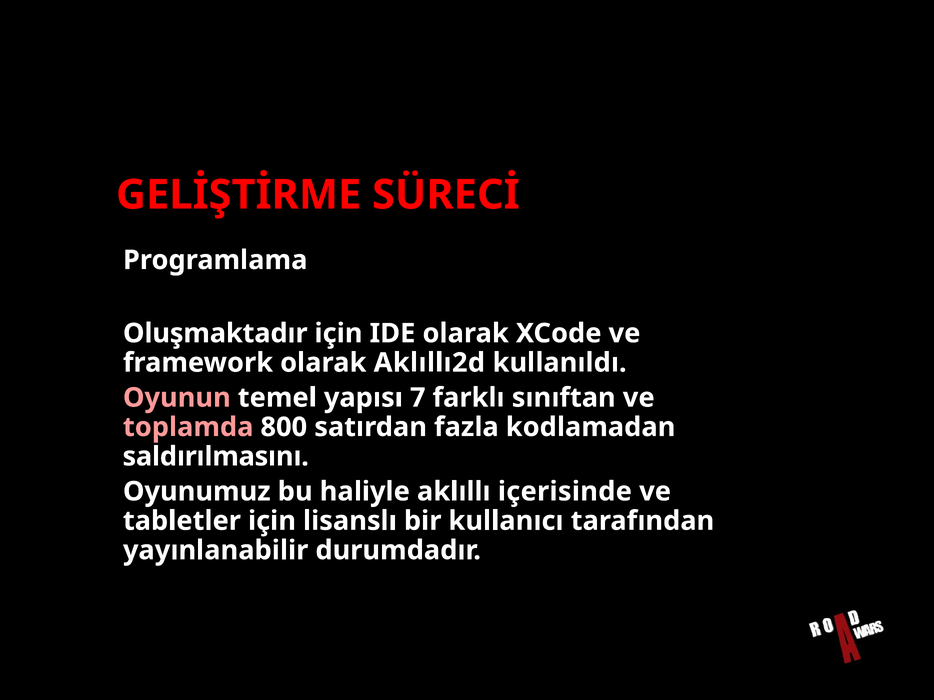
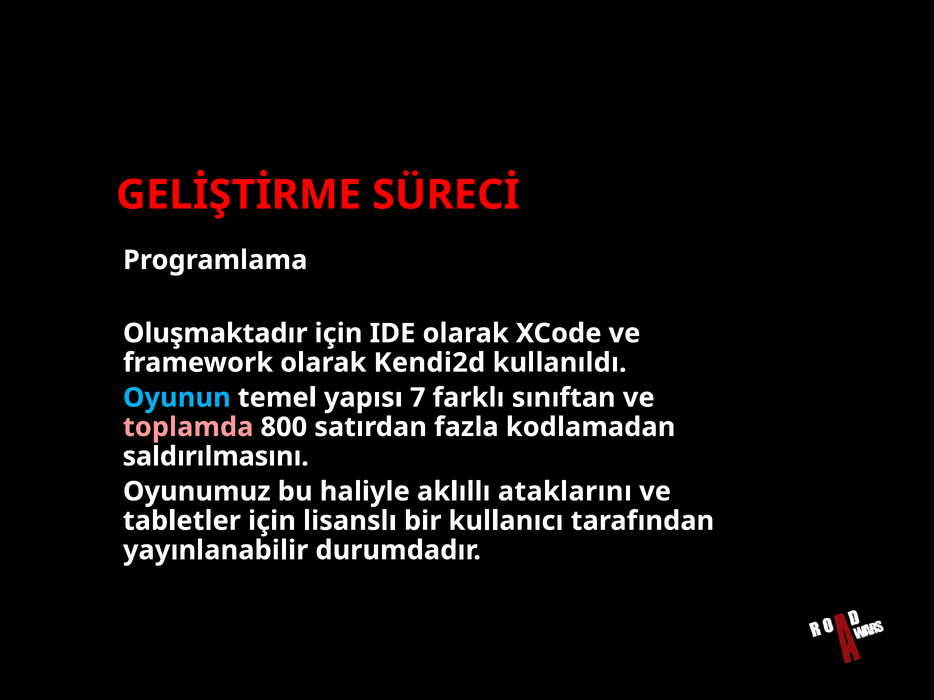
Aklıllı2d: Aklıllı2d -> Kendi2d (429, 363)
Oyunun colour: pink -> light blue (177, 398)
içerisinde: içerisinde -> ataklarını (565, 492)
